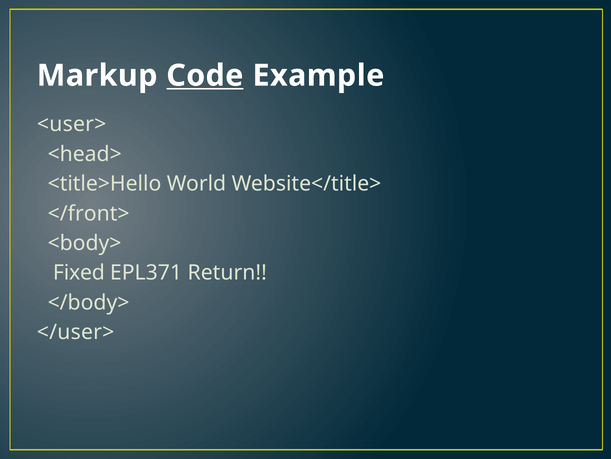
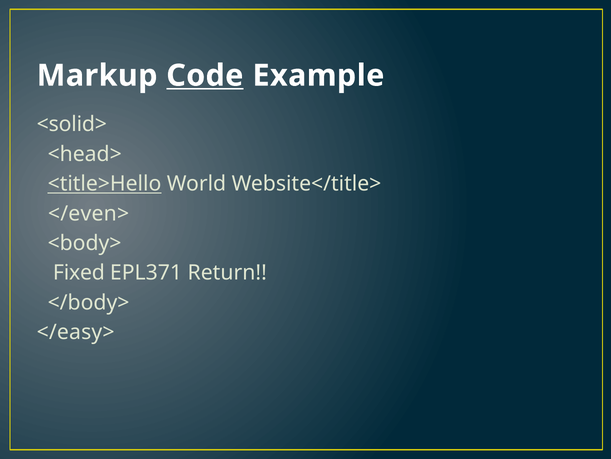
<user>: <user> -> <solid> (72, 124)
<title>Hello underline: none -> present (104, 183)
</front>: </front> -> </even> (89, 213)
</user>: </user> -> </easy> (76, 332)
